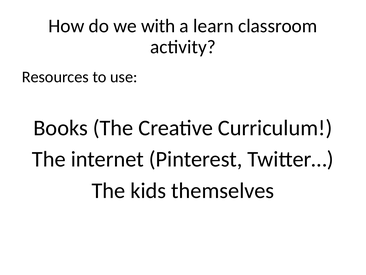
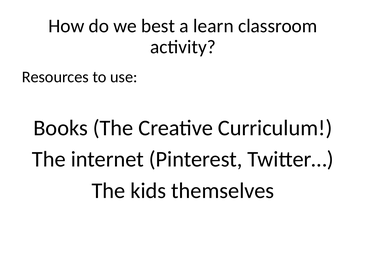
with: with -> best (158, 26)
